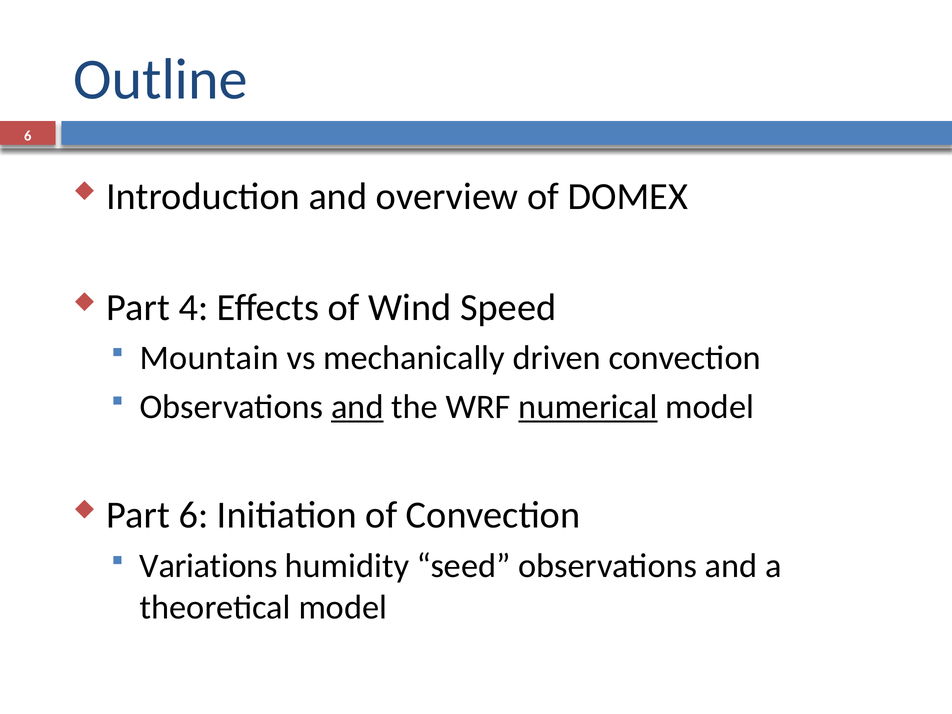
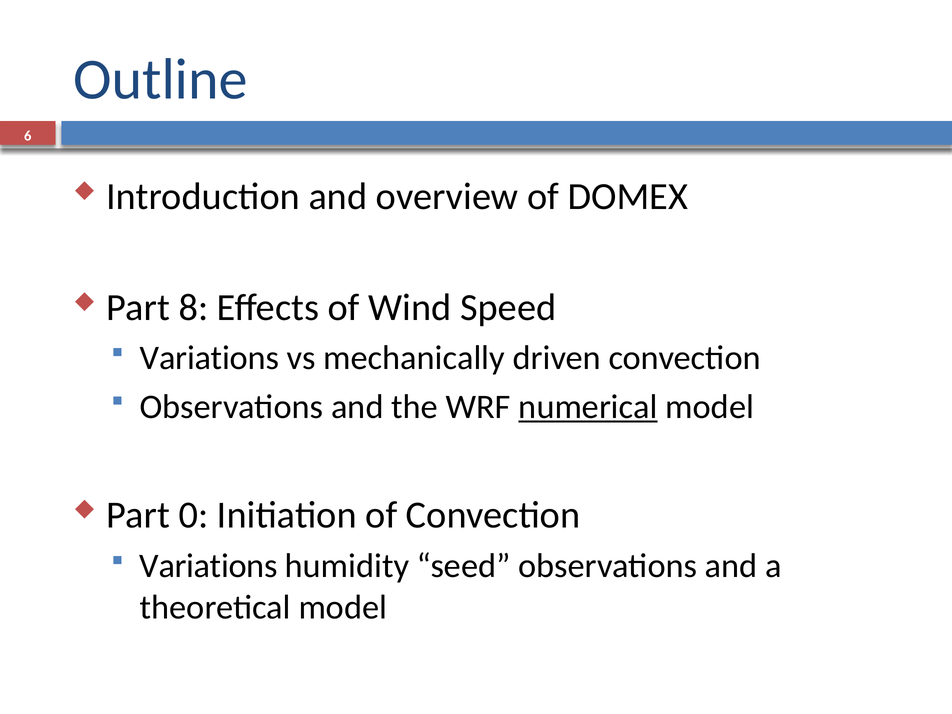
4: 4 -> 8 (193, 307)
Mountain: Mountain -> Variations (209, 358)
and underline: present -> none (357, 407)
Part 6: 6 -> 0 (193, 515)
